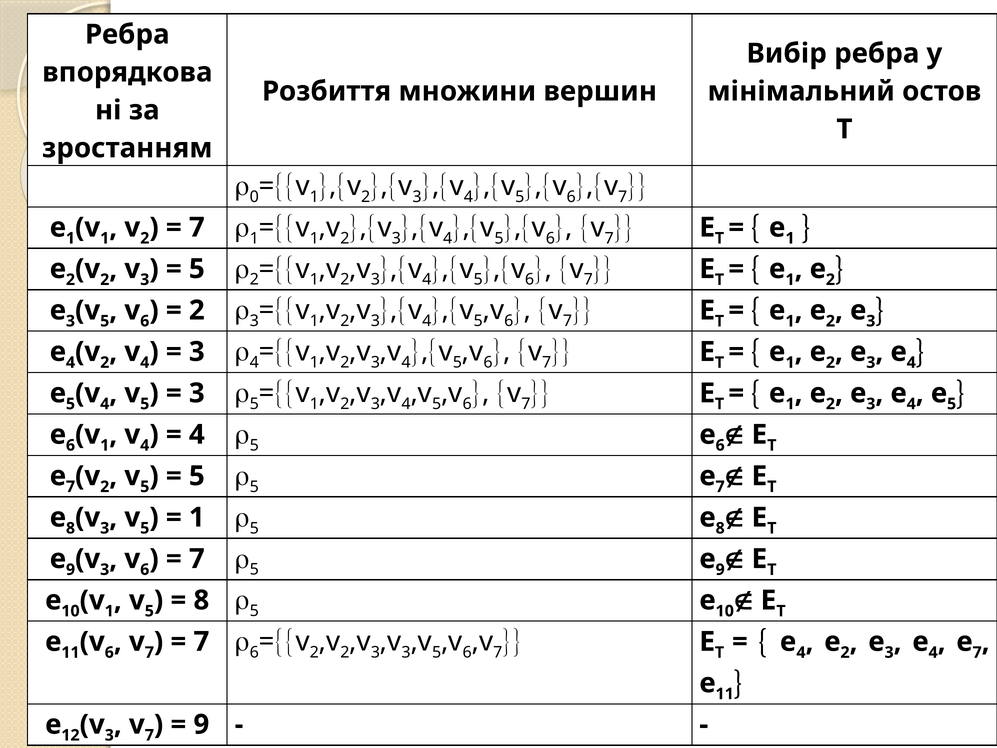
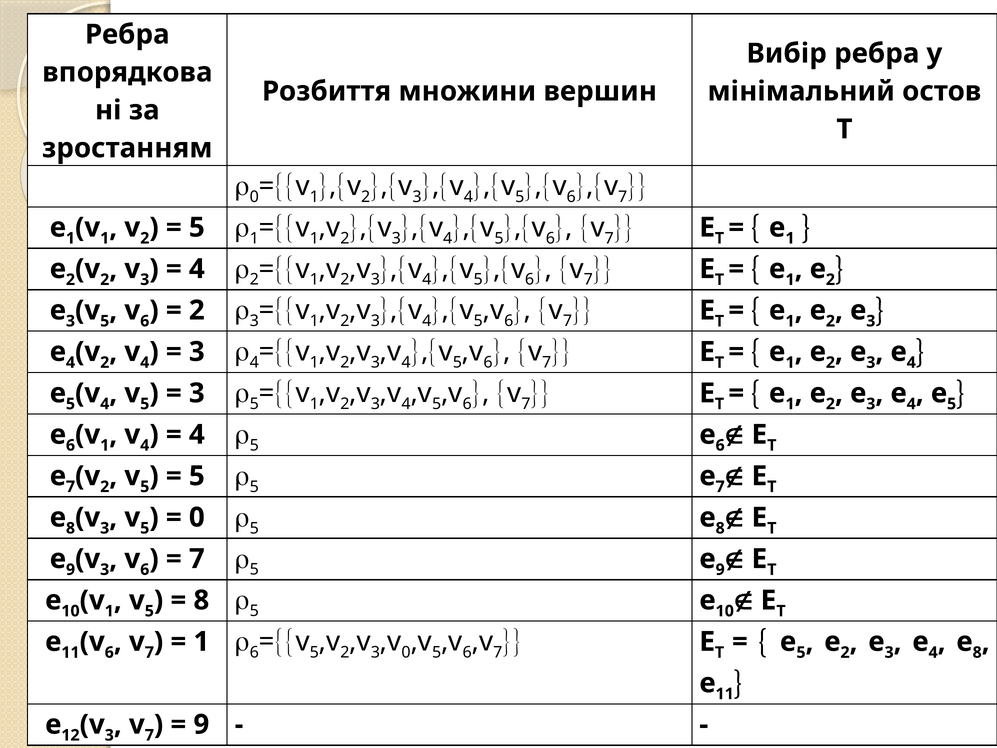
7: 7 -> 5 (197, 227)
5: 5 -> 4 (197, 269)
1: 1 -> 0 (197, 517)
7: 7 -> 1 (201, 641)
2: 2 -> 5 (314, 652)
3: 3 -> 0 (406, 652)
4: 4 -> 5 (801, 652)
7: 7 -> 8 (977, 652)
